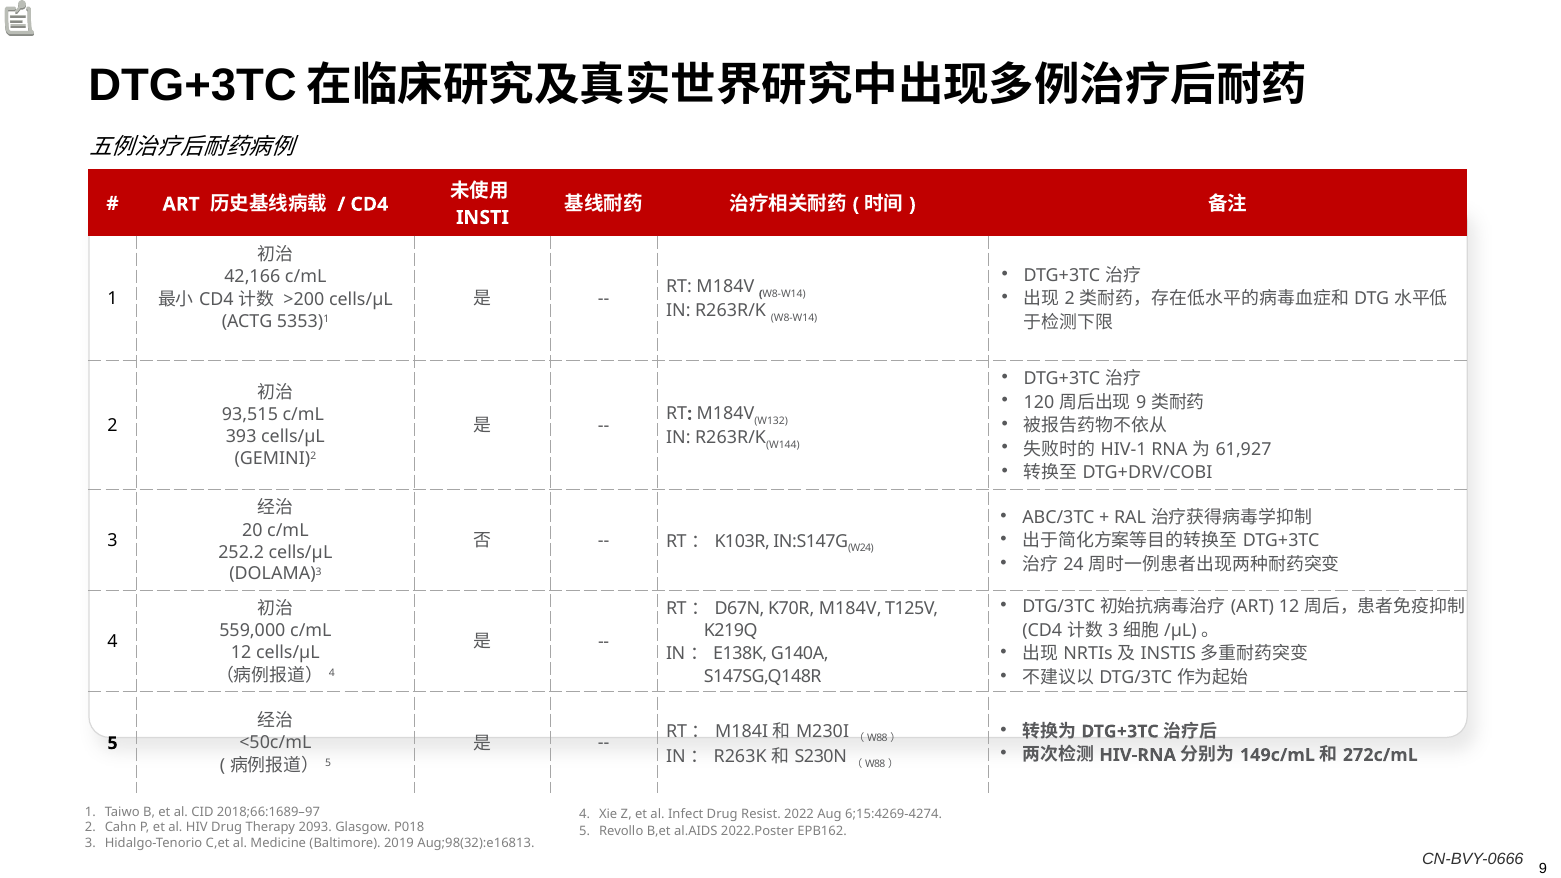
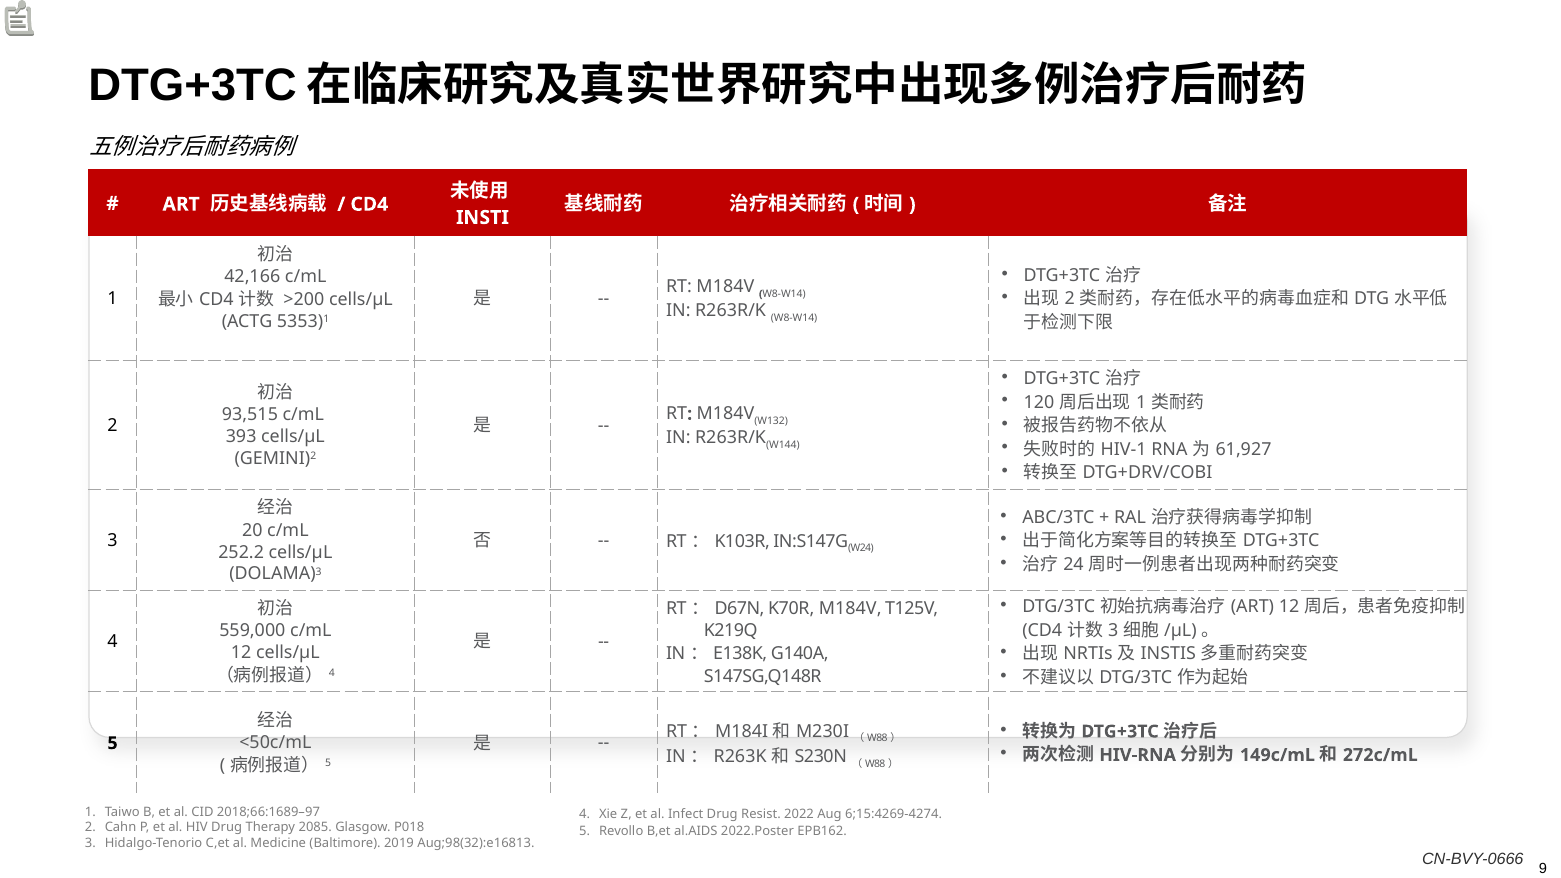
9: 9 -> 1 (1141, 402)
2093: 2093 -> 2085 (315, 828)
